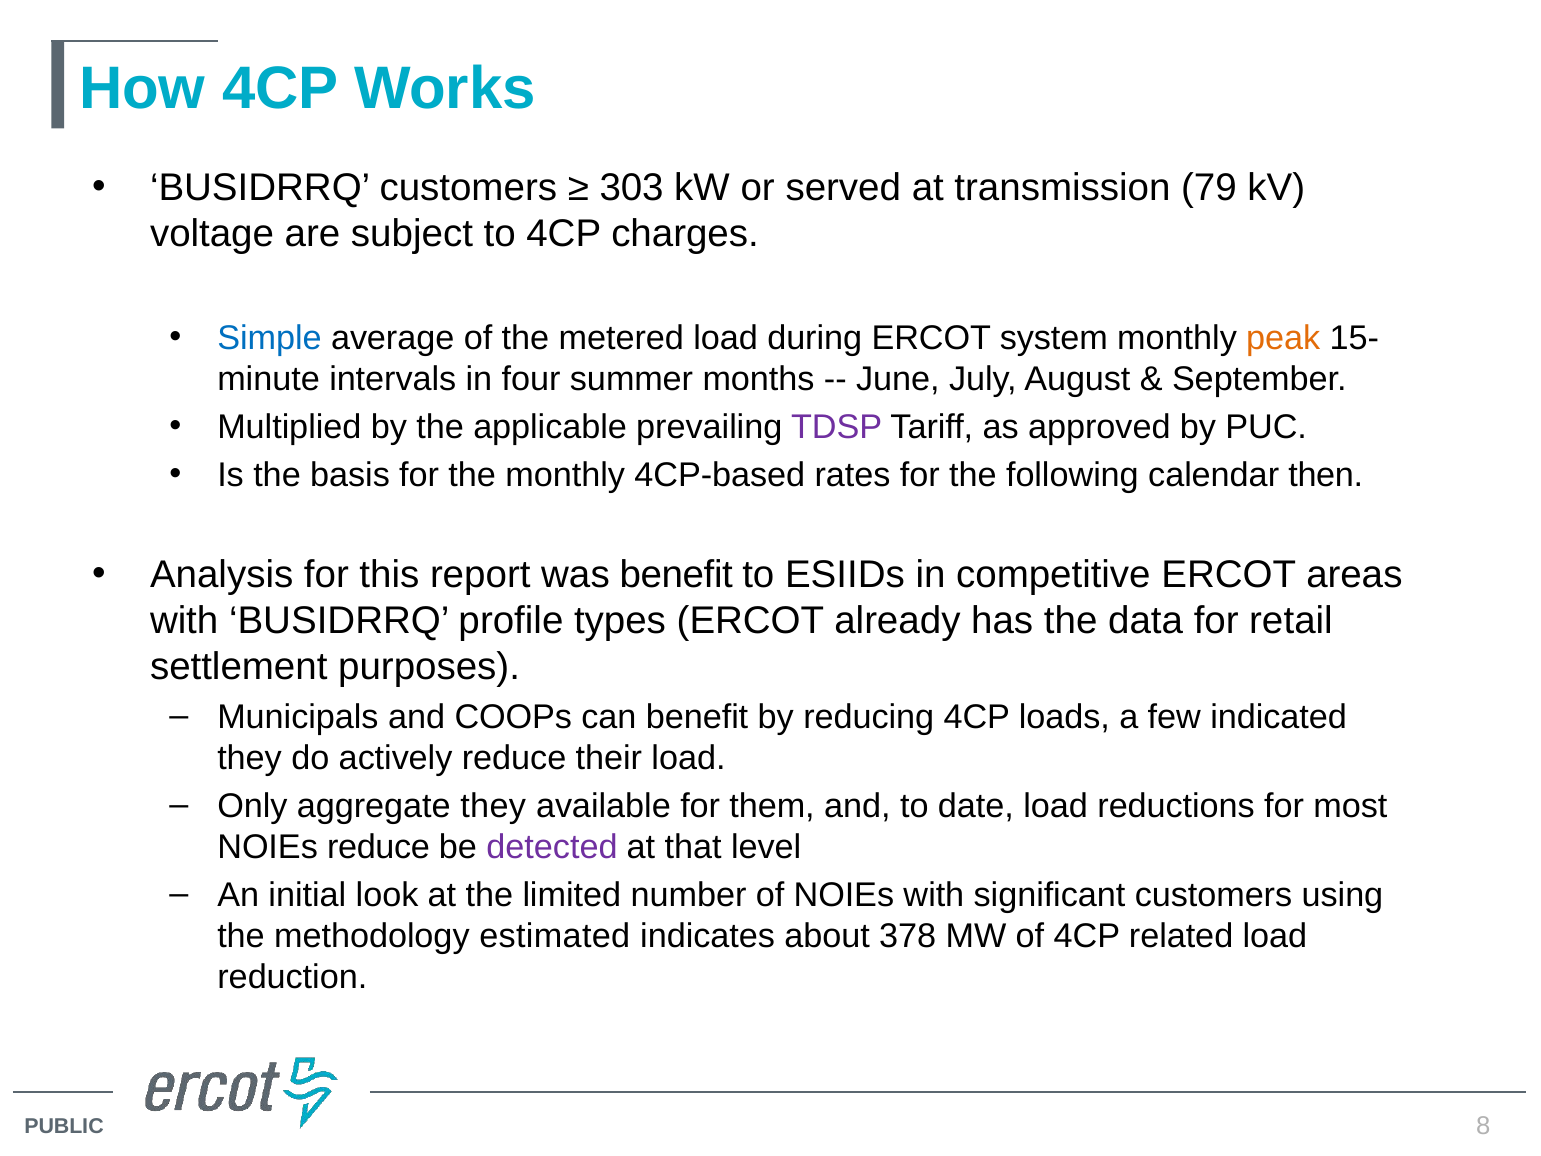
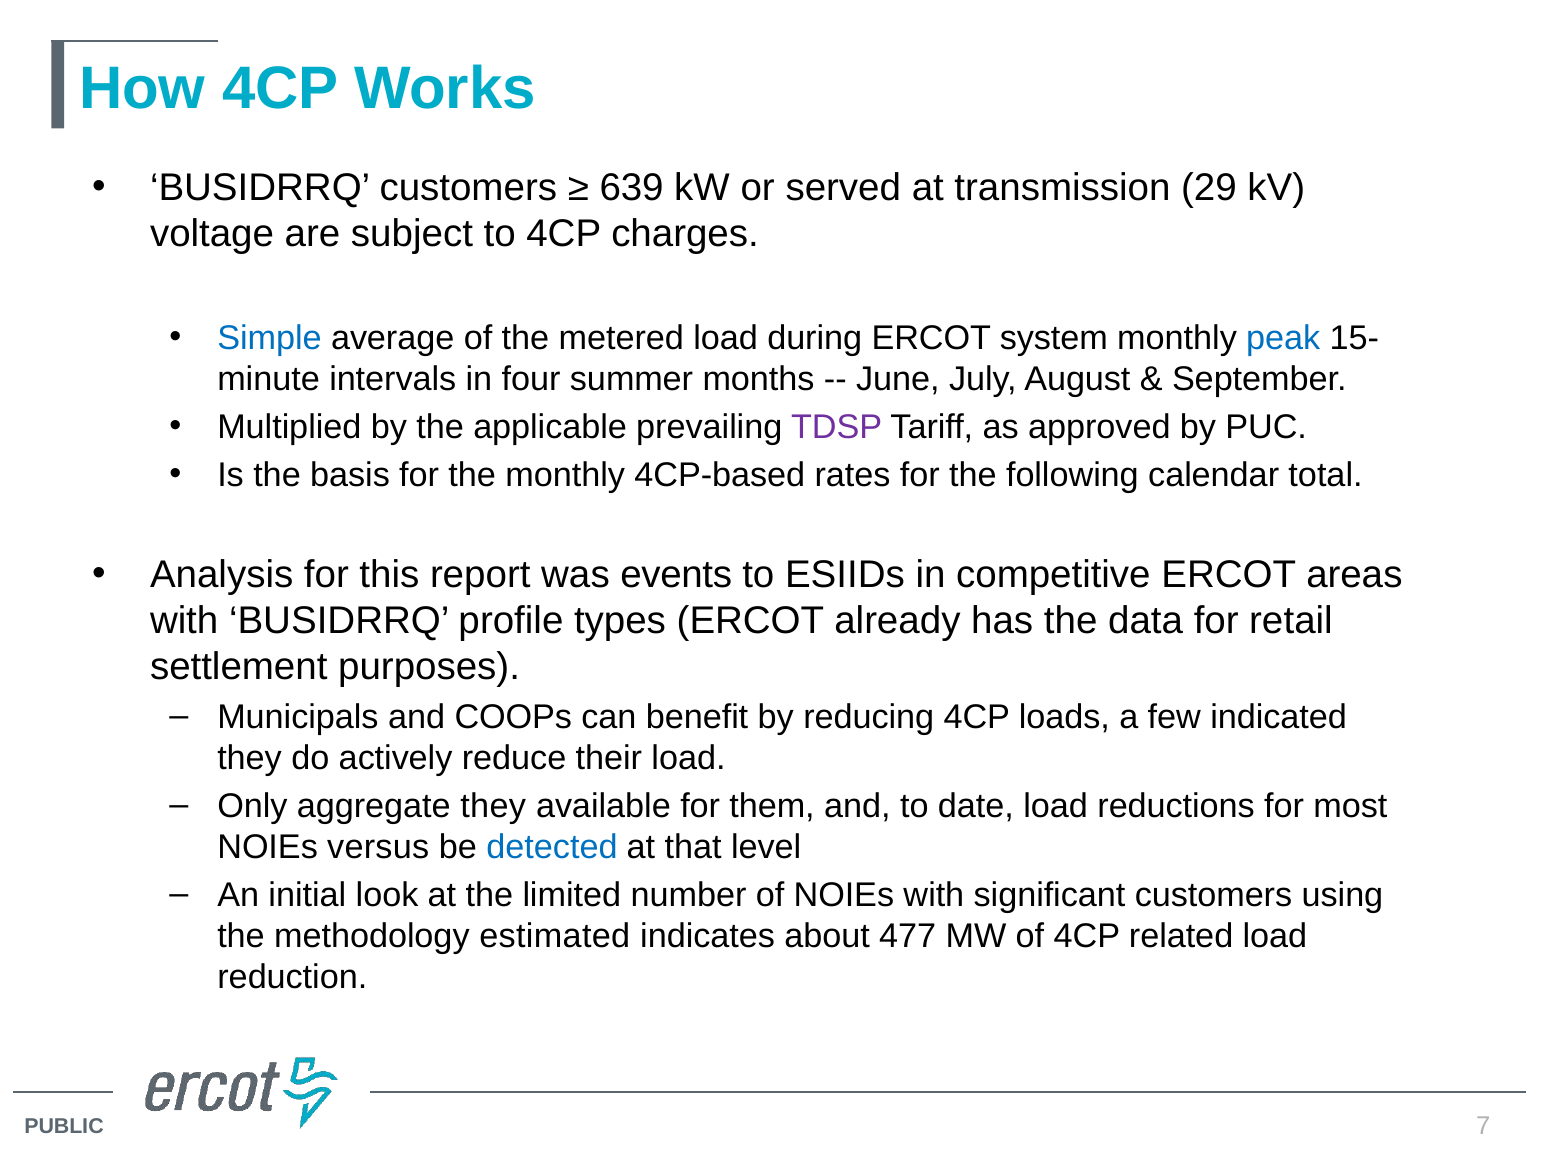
303: 303 -> 639 (632, 187)
79: 79 -> 29 (1209, 187)
peak colour: orange -> blue (1283, 338)
then: then -> total (1326, 475)
was benefit: benefit -> events (676, 574)
NOIEs reduce: reduce -> versus (378, 847)
detected colour: purple -> blue (552, 847)
378: 378 -> 477 (908, 936)
8: 8 -> 7 (1483, 1126)
